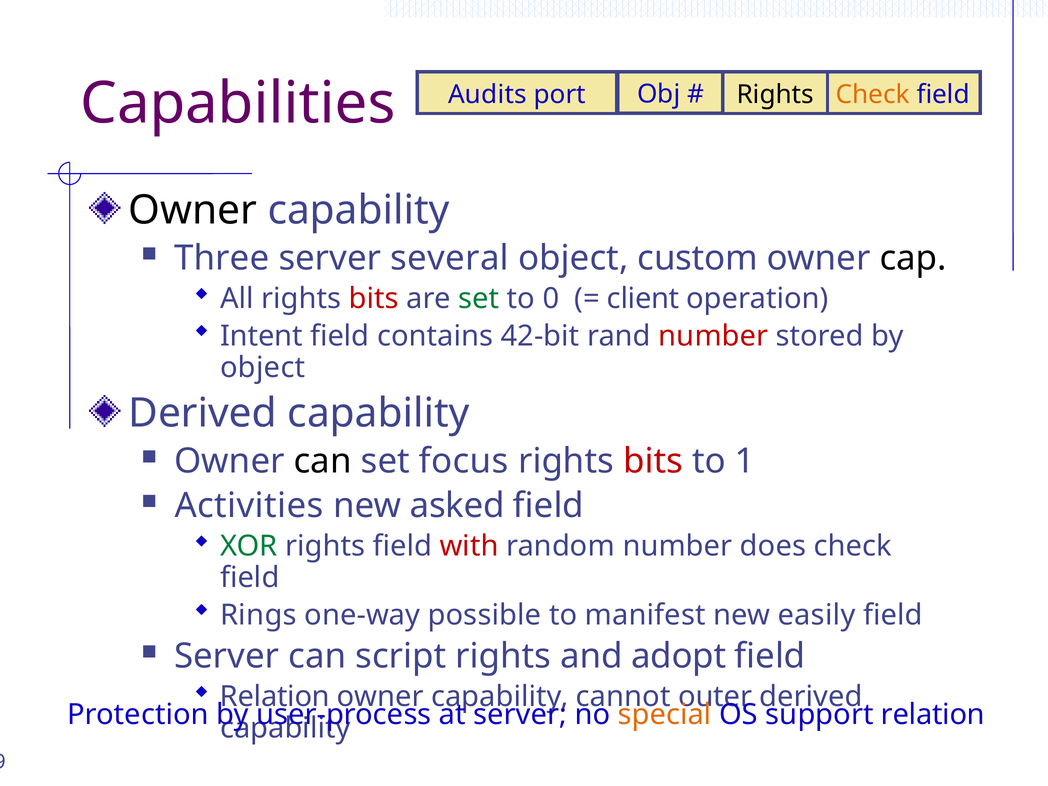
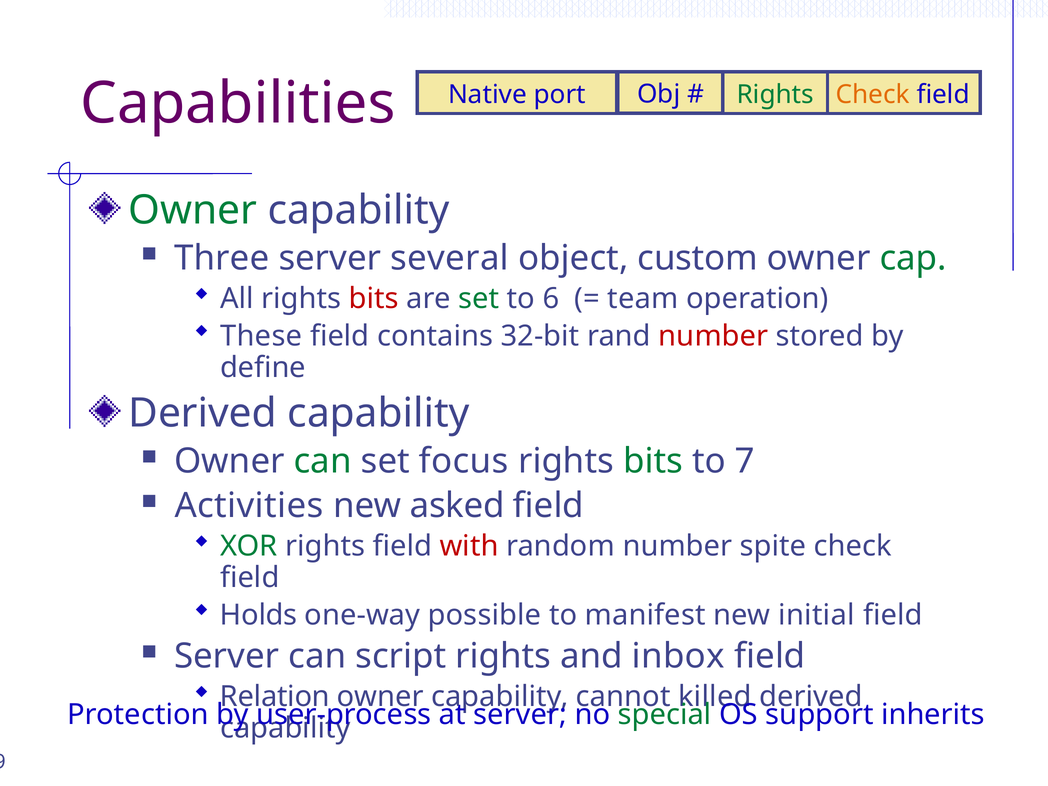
Rights colour: black -> green (775, 95)
Audits: Audits -> Native (487, 95)
Owner colour: black -> green (193, 210)
cap colour: black -> green (913, 258)
0: 0 -> 6 (551, 299)
client: client -> team (643, 299)
Intent: Intent -> These (261, 336)
42-bit: 42-bit -> 32-bit (540, 336)
object: object -> define (263, 367)
can colour: black -> green (323, 461)
bits colour: red -> green (653, 461)
1: 1 -> 7 (745, 461)
does: does -> spite (773, 546)
Rings: Rings -> Holds (259, 615)
easily: easily -> initial (817, 615)
adopt: adopt -> inbox (678, 656)
outer: outer -> killed (715, 697)
special colour: orange -> green (665, 715)
relation: relation -> inherits (933, 715)
